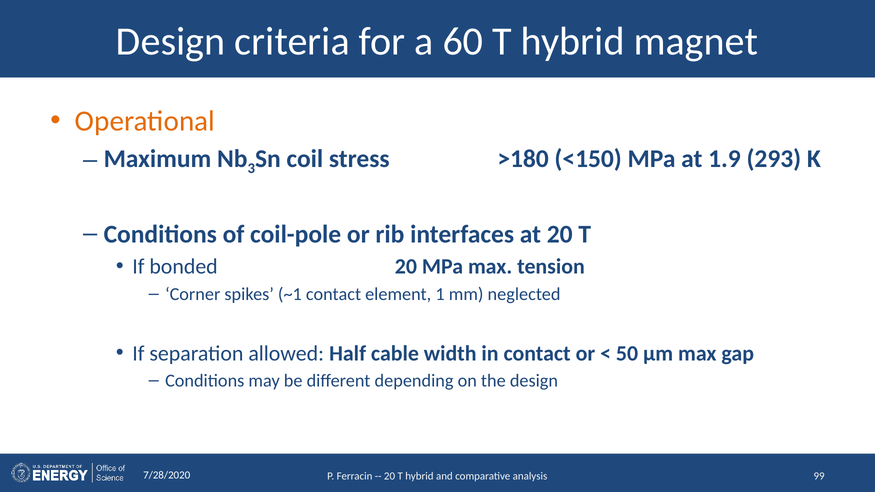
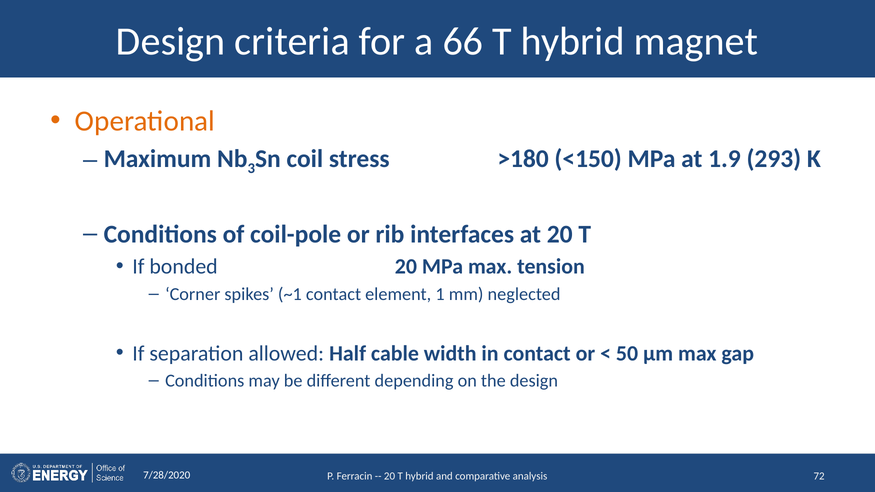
60: 60 -> 66 (463, 42)
99: 99 -> 72 (819, 477)
